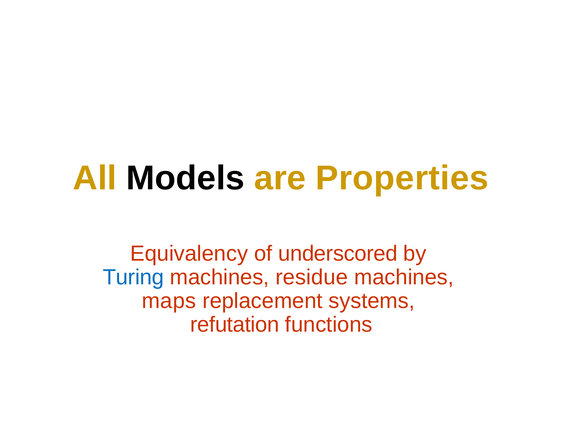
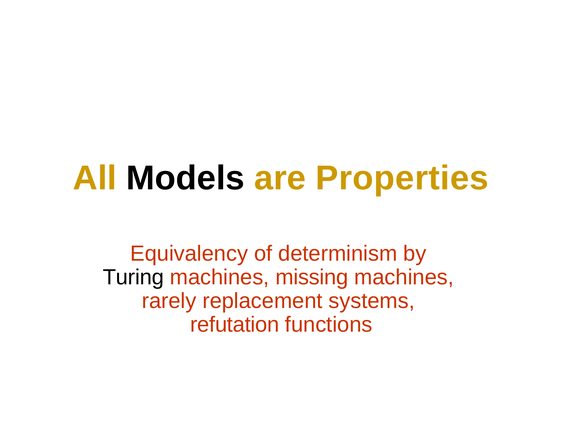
underscored: underscored -> determinism (338, 254)
Turing colour: blue -> black (133, 277)
residue: residue -> missing (312, 277)
maps: maps -> rarely (169, 301)
